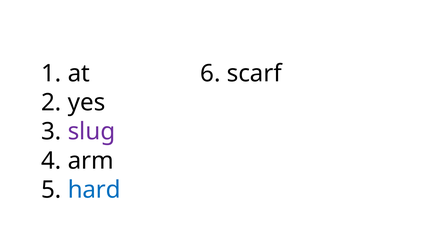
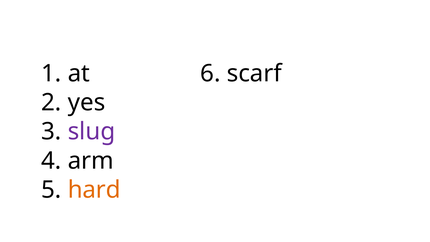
hard colour: blue -> orange (94, 190)
